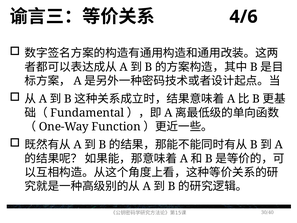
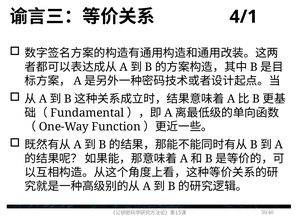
4/6: 4/6 -> 4/1 (244, 17)
